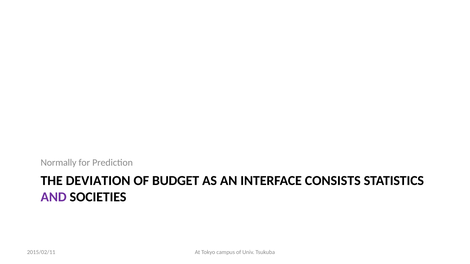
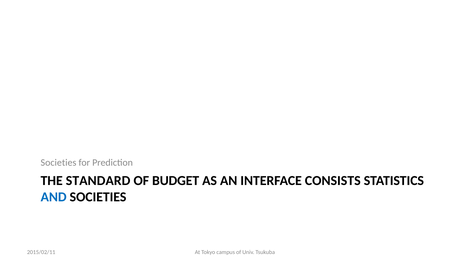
Normally: Normally -> Societies (59, 163)
DEVIATION: DEVIATION -> STANDARD (98, 181)
AND colour: purple -> blue (54, 197)
